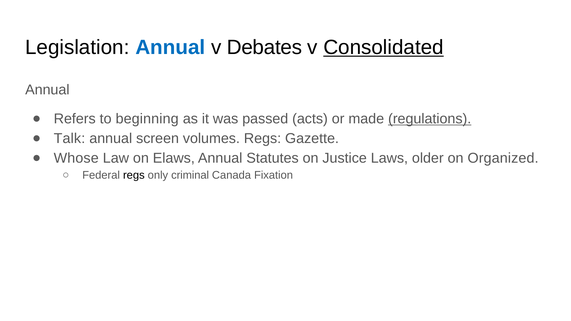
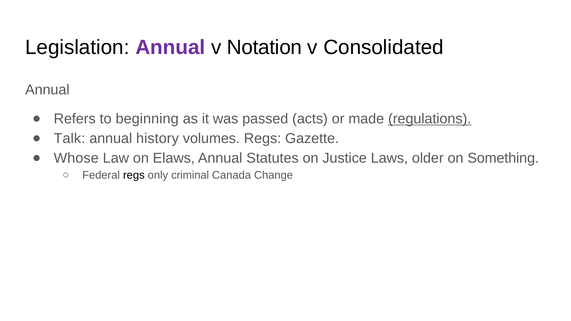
Annual colour: blue -> purple (170, 47)
Debates: Debates -> Notation (264, 47)
Consolidated underline: present -> none (384, 47)
screen: screen -> history (157, 139)
Organized: Organized -> Something (503, 158)
Fixation: Fixation -> Change (274, 175)
